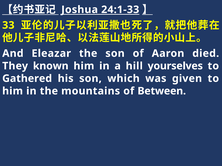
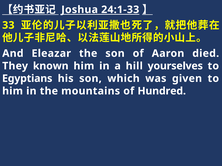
Gathered: Gathered -> Egyptians (27, 79)
Between: Between -> Hundred (162, 91)
